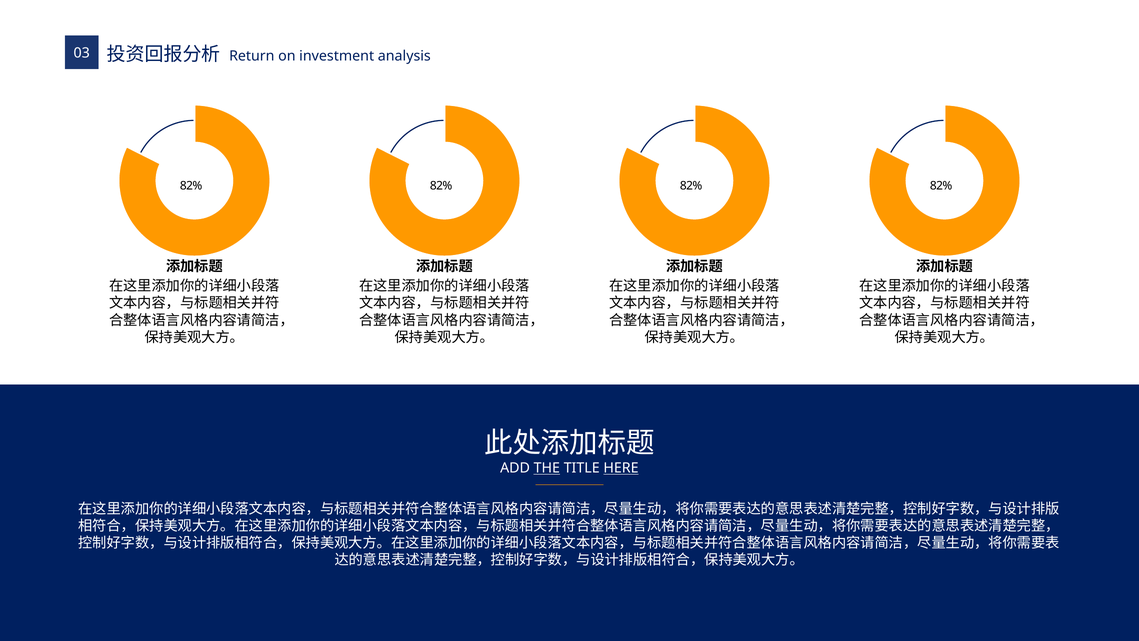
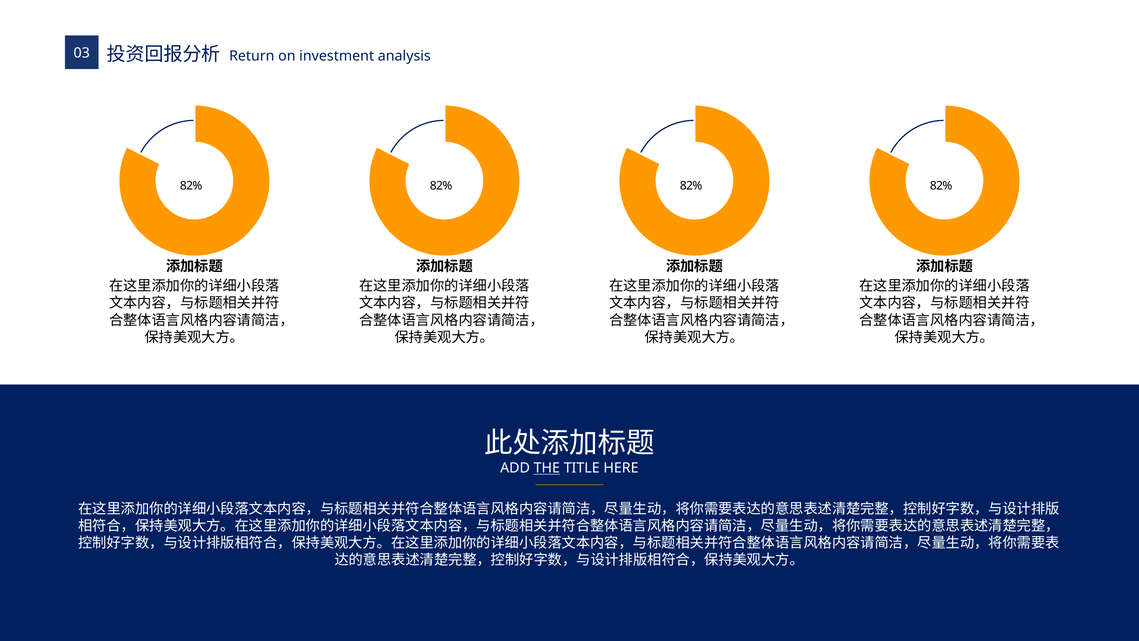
HERE underline: present -> none (621, 468)
